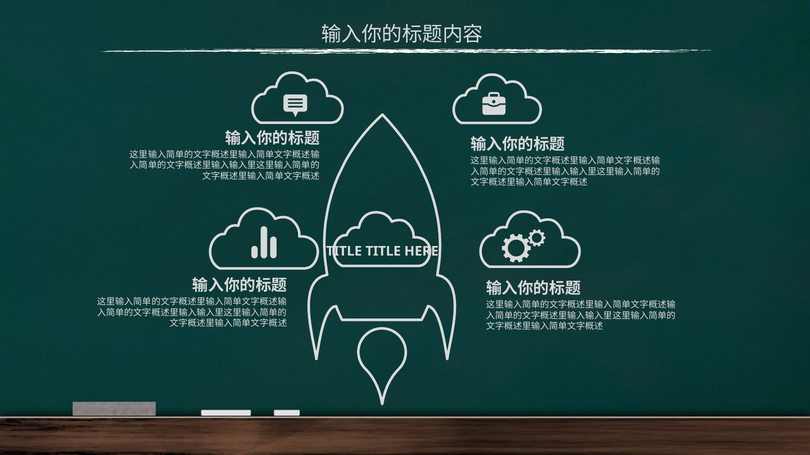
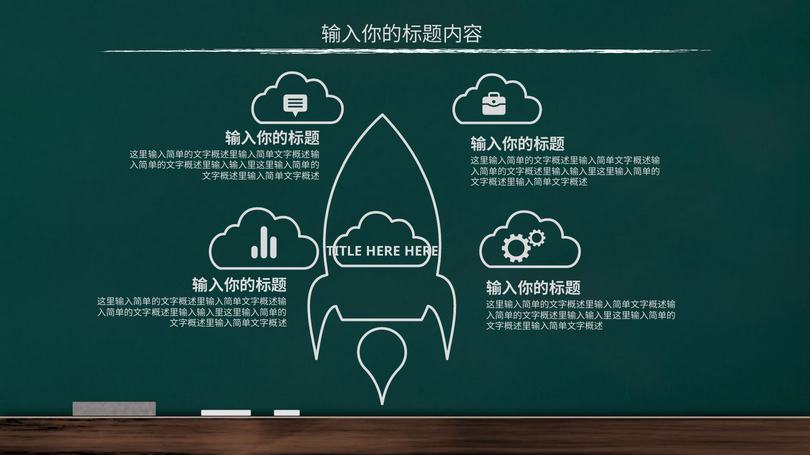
TITLE TITLE: TITLE -> HERE (383, 252)
